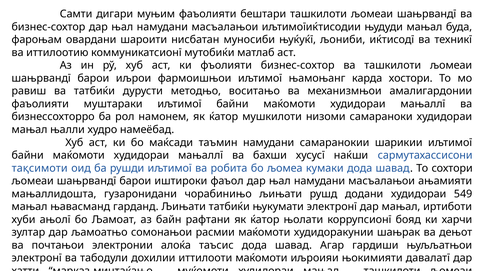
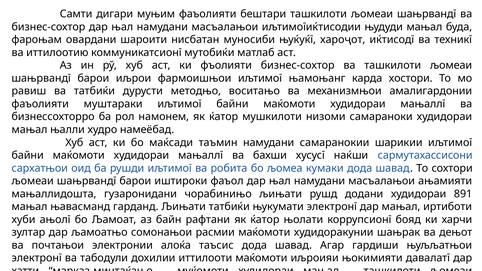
љониби: љониби -> хароҷот (343, 40)
тақсимоти: тақсимоти -> сархатњои (40, 168)
549: 549 -> 891 (463, 194)
